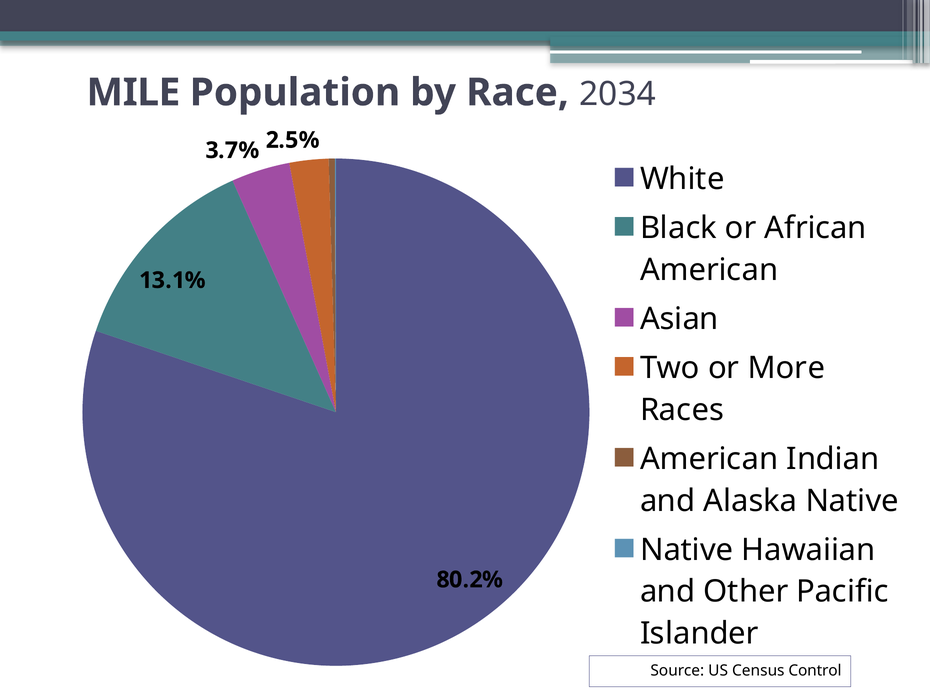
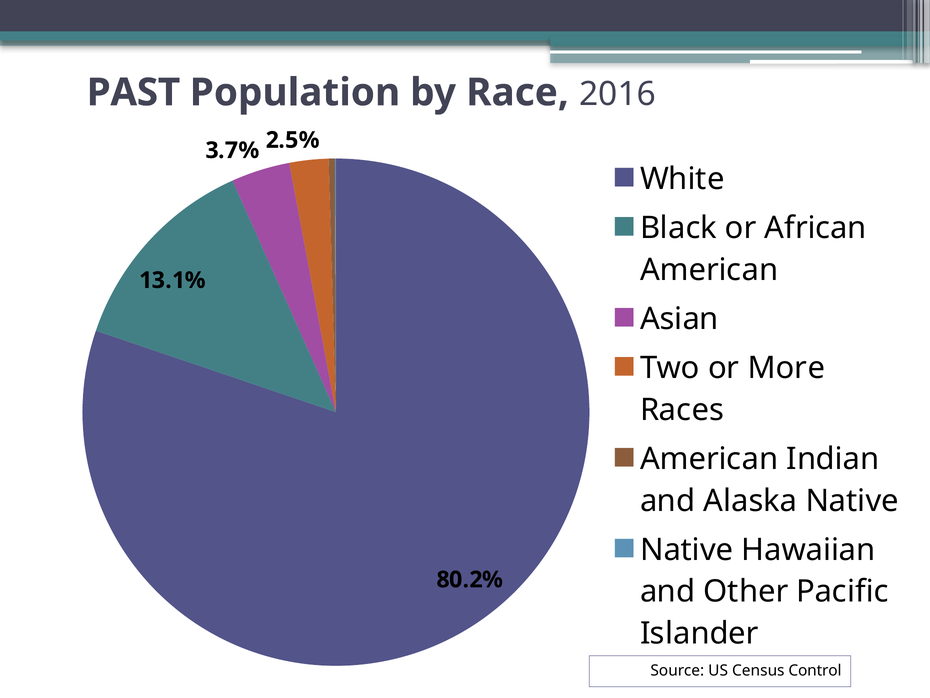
MILE: MILE -> PAST (133, 92)
2034: 2034 -> 2016 (618, 94)
